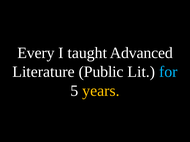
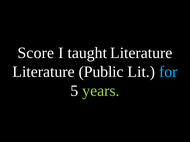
Every: Every -> Score (36, 53)
taught Advanced: Advanced -> Literature (141, 53)
years colour: yellow -> light green (101, 91)
